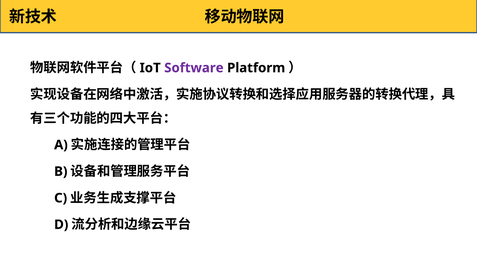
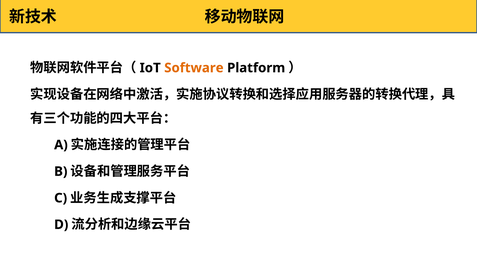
Software colour: purple -> orange (194, 68)
